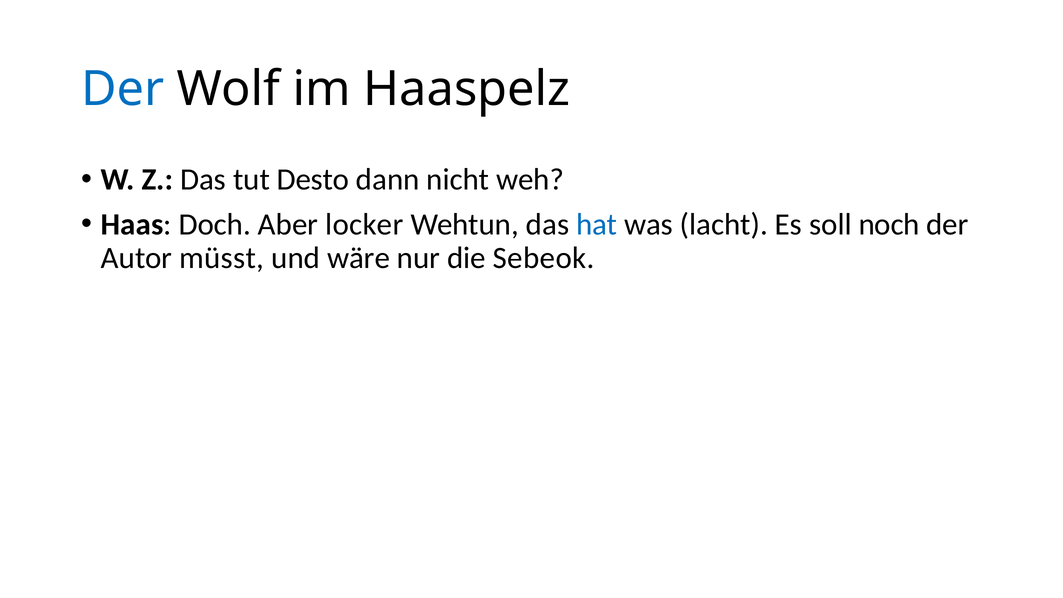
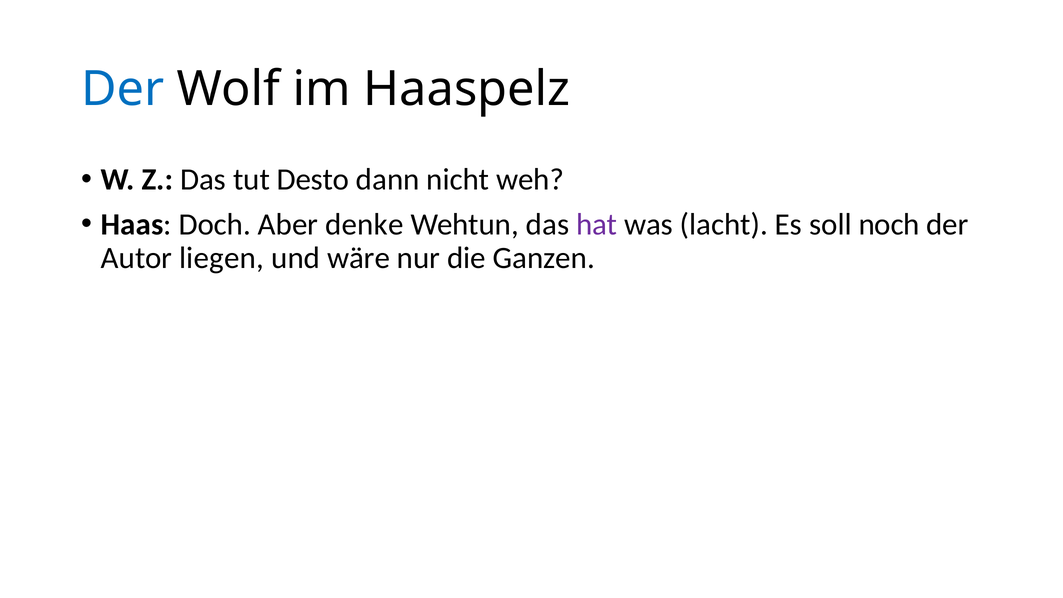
locker: locker -> denke (364, 224)
hat colour: blue -> purple (597, 224)
müsst: müsst -> liegen (222, 258)
Sebeok: Sebeok -> Ganzen (544, 258)
